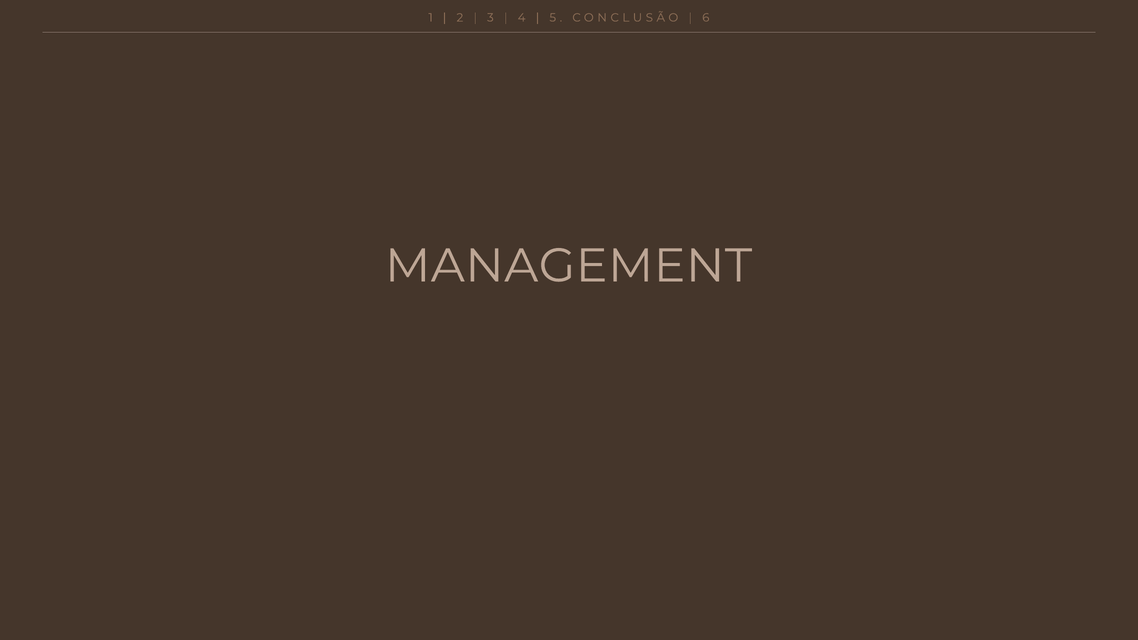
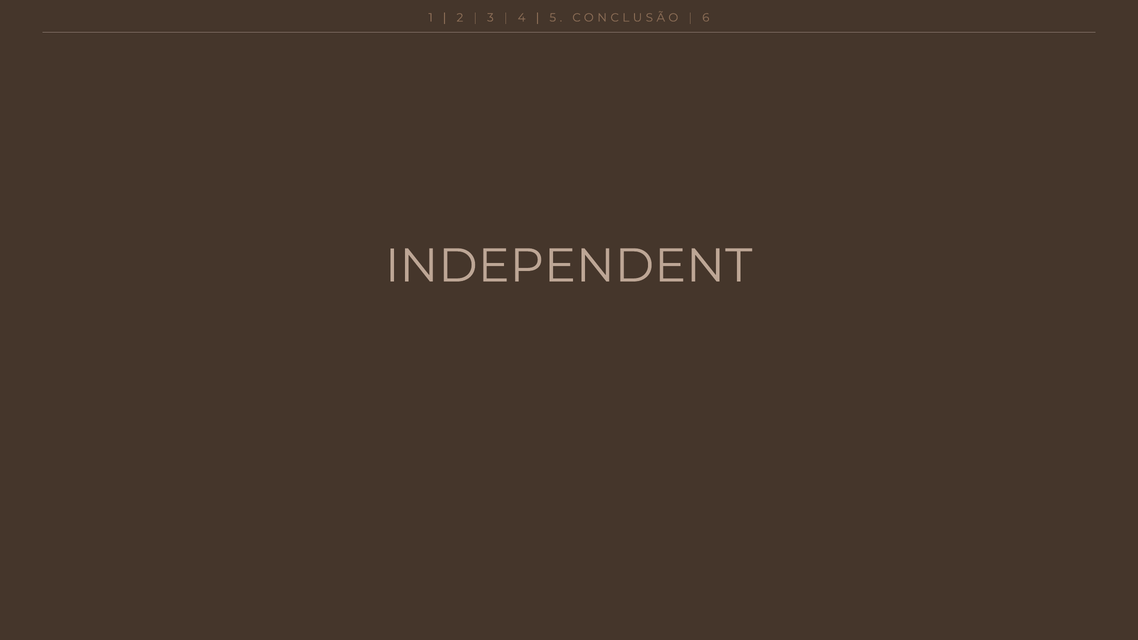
MANAGEMENT: MANAGEMENT -> INDEPENDENT (569, 266)
